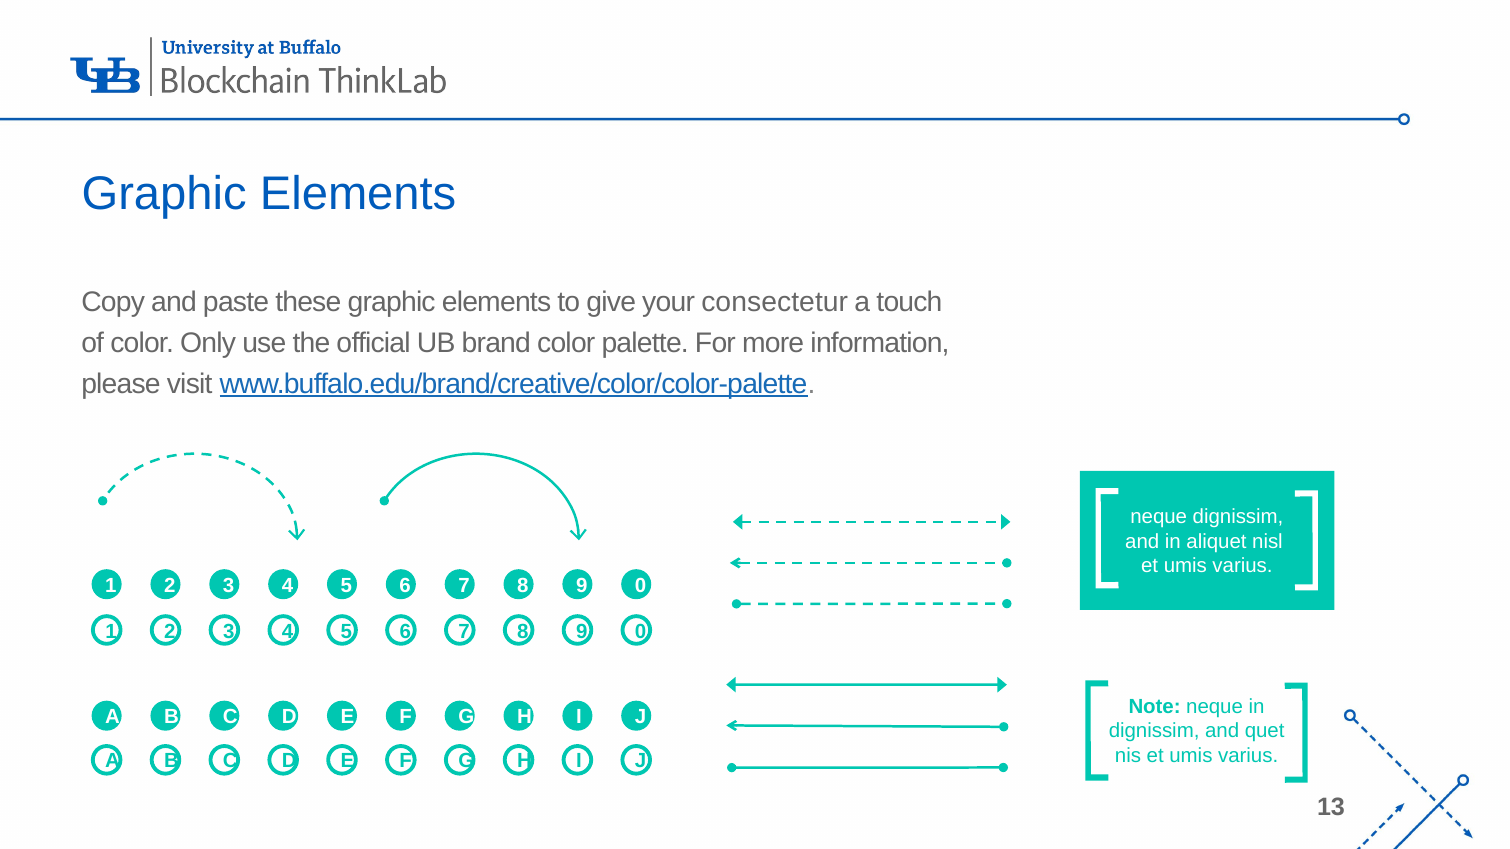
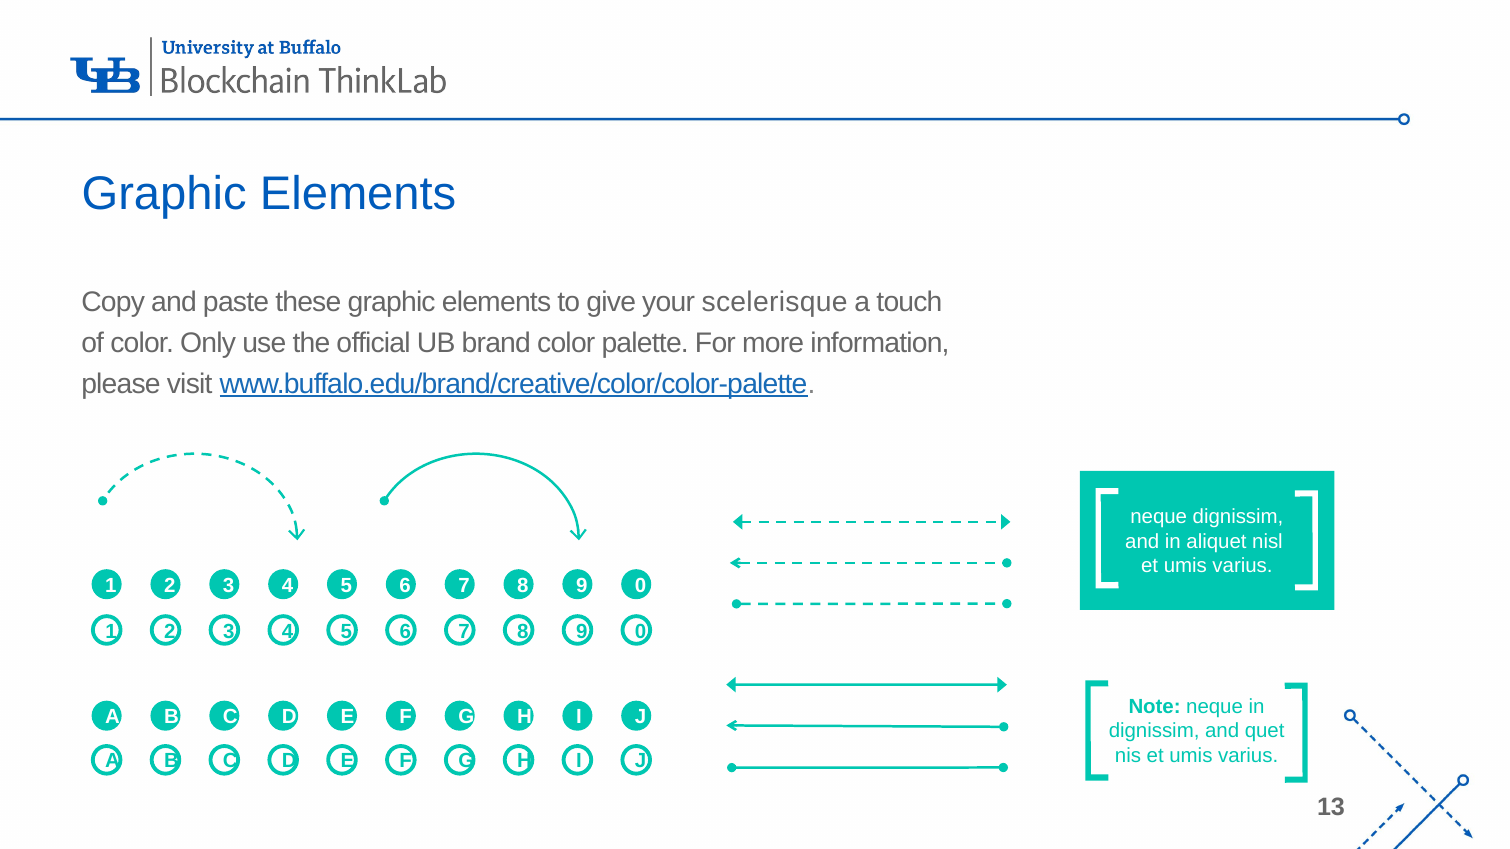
consectetur: consectetur -> scelerisque (775, 302)
